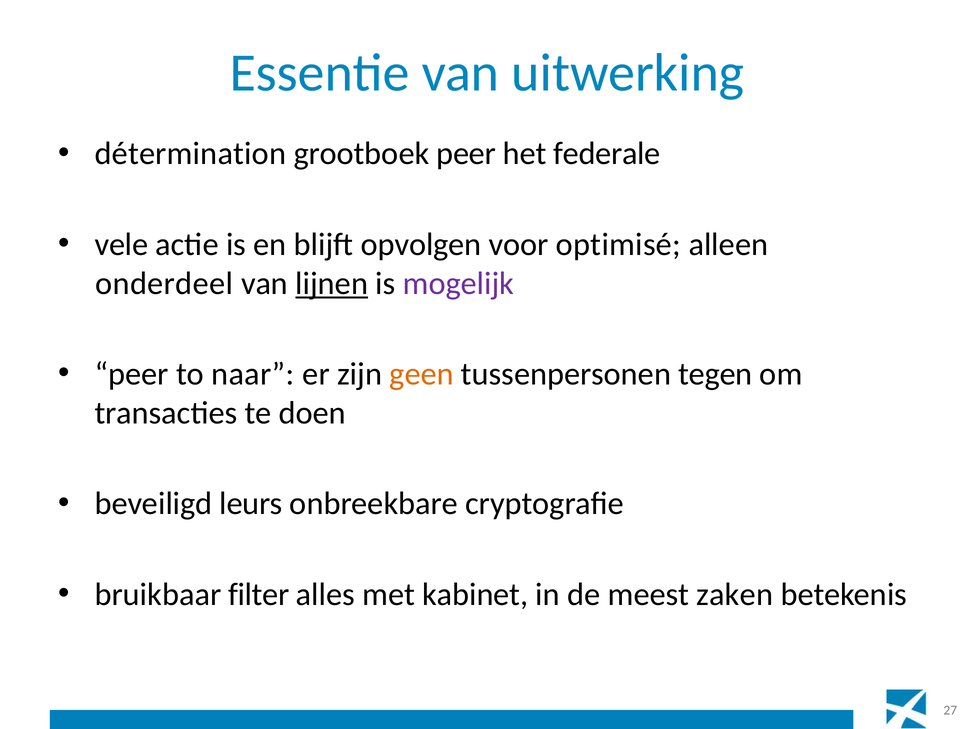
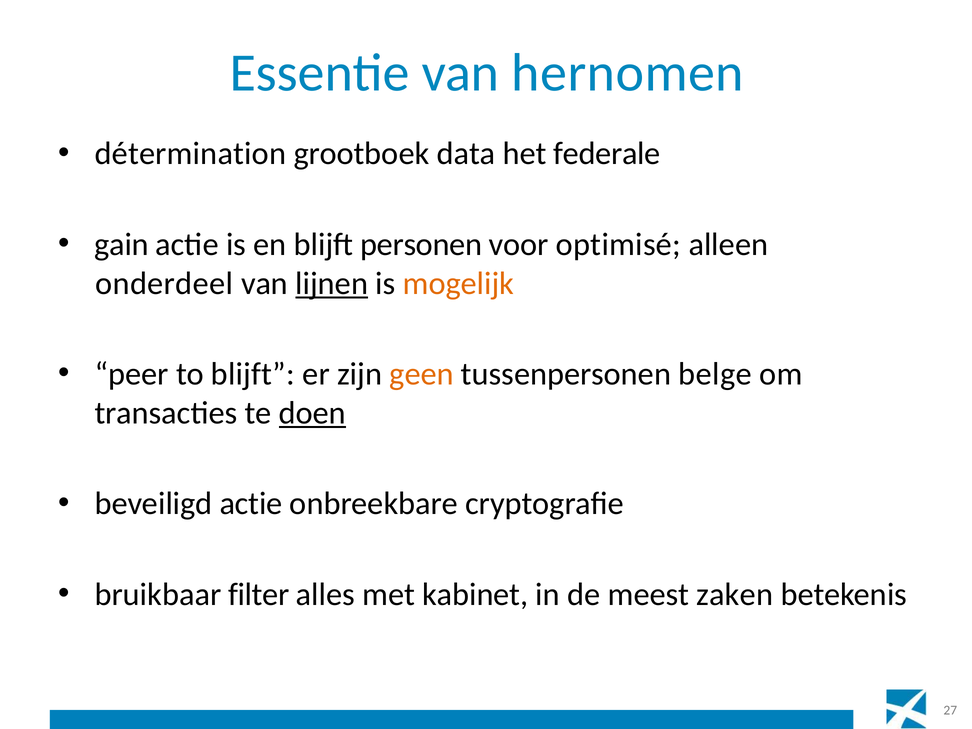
uitwerking: uitwerking -> hernomen (628, 73)
grootboek peer: peer -> data (466, 154)
vele: vele -> gain (122, 244)
opvolgen: opvolgen -> personen (421, 244)
mogelijk colour: purple -> orange (458, 283)
to naar: naar -> blijft (253, 374)
tegen: tegen -> belge (715, 374)
doen underline: none -> present (312, 413)
beveiligd leurs: leurs -> actie (251, 504)
